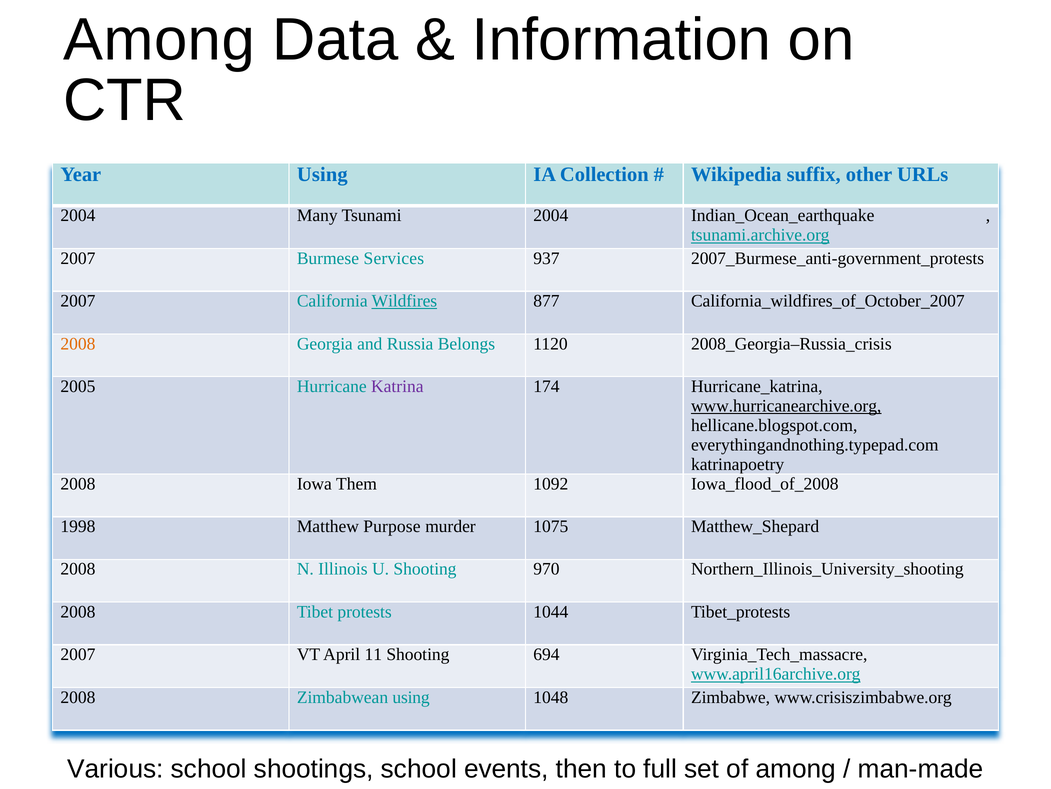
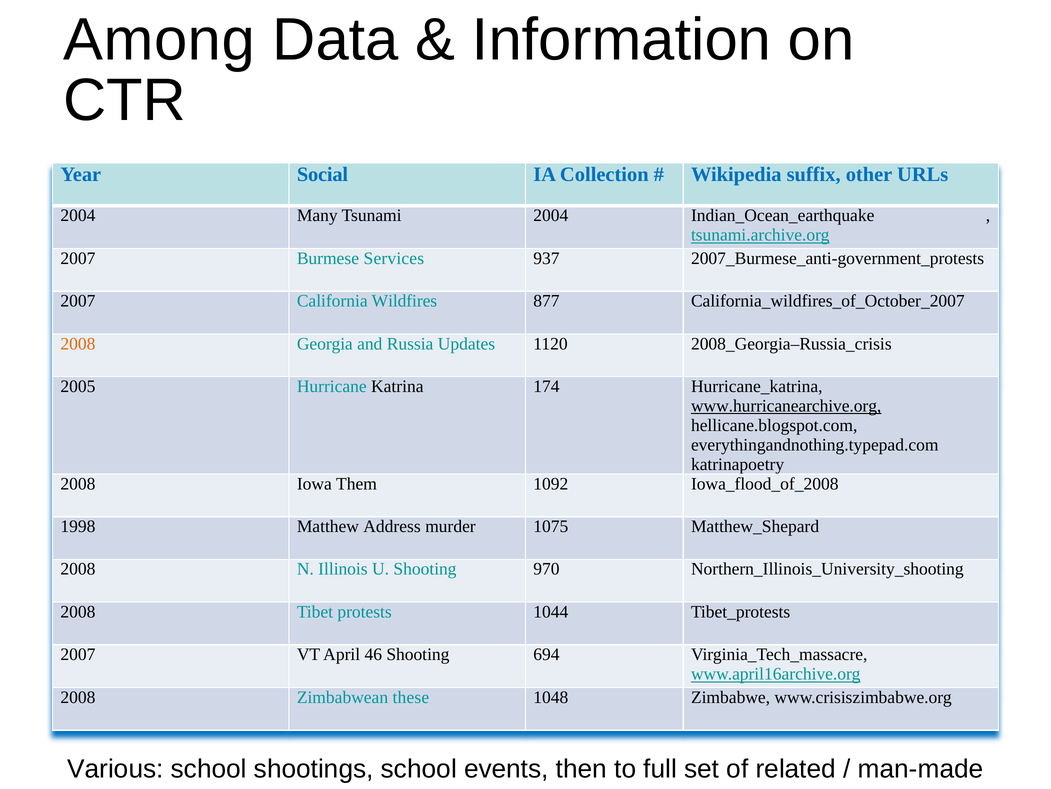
Year Using: Using -> Social (323, 174)
Wildfires underline: present -> none (404, 301)
Belongs: Belongs -> Updates (466, 343)
Katrina colour: purple -> black (397, 386)
Purpose: Purpose -> Address (392, 526)
11: 11 -> 46 (373, 654)
Zimbabwean using: using -> these (411, 697)
of among: among -> related (796, 769)
